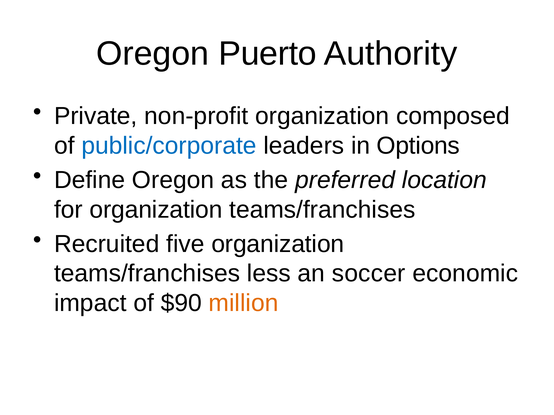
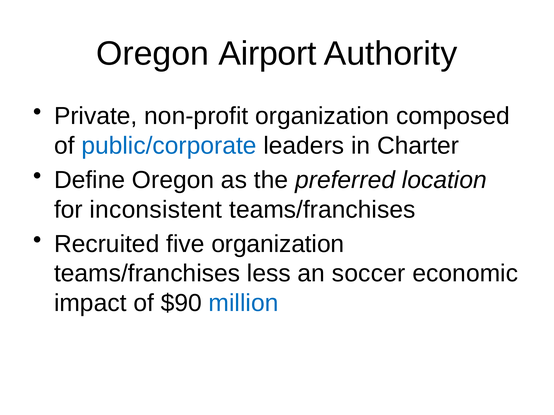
Puerto: Puerto -> Airport (267, 54)
Options: Options -> Charter (418, 146)
for organization: organization -> inconsistent (156, 210)
million colour: orange -> blue (244, 303)
